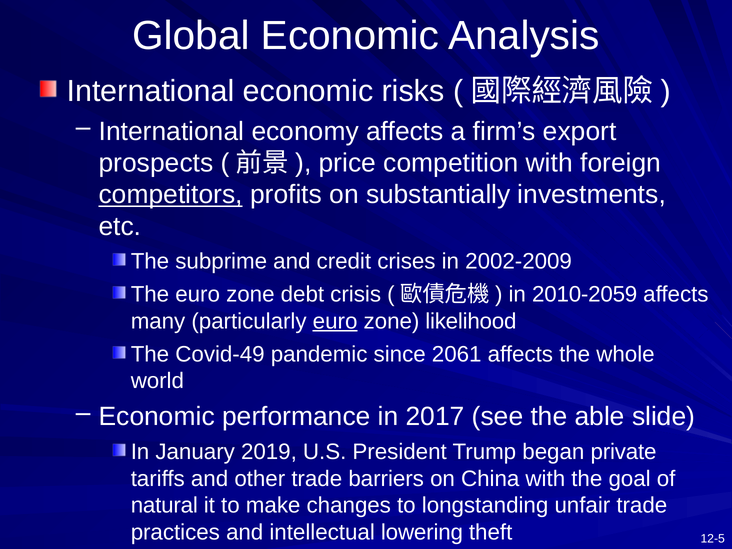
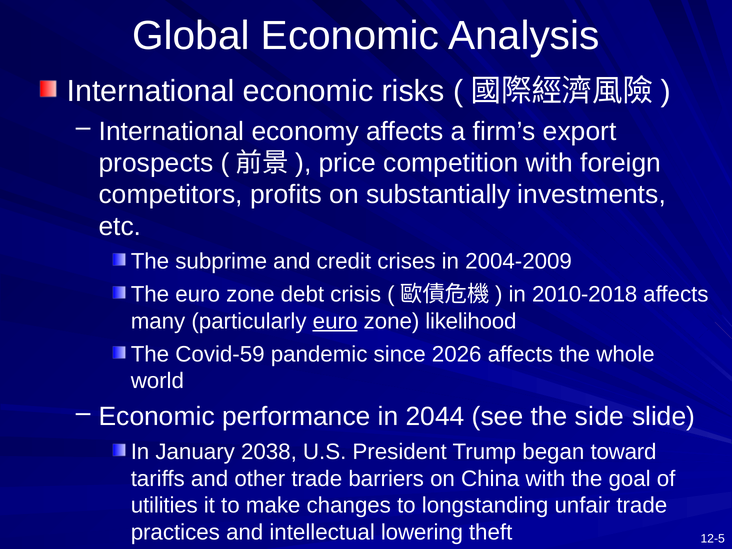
competitors underline: present -> none (171, 195)
2002-2009: 2002-2009 -> 2004-2009 (519, 261)
2010-2059: 2010-2059 -> 2010-2018 (585, 294)
Covid-49: Covid-49 -> Covid-59 (220, 354)
2061: 2061 -> 2026 (457, 354)
2017: 2017 -> 2044 (435, 417)
able: able -> side (600, 417)
2019: 2019 -> 2038 (269, 452)
private: private -> toward (624, 452)
natural: natural -> utilities (164, 505)
